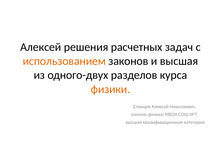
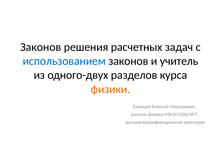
Алексей: Алексей -> Законов (41, 47)
использованием colour: orange -> blue (64, 61)
и высшая: высшая -> учитель (179, 61)
